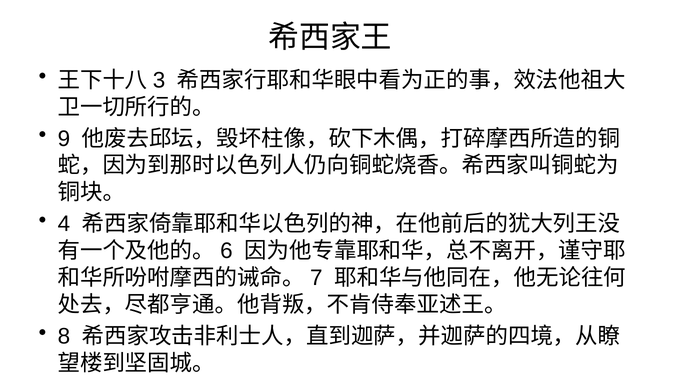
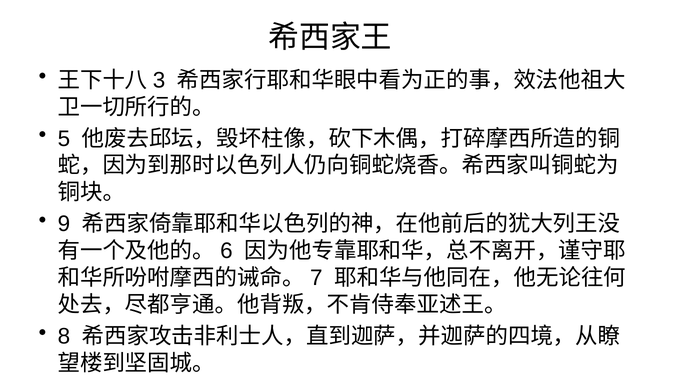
9: 9 -> 5 (64, 138)
4: 4 -> 9 (64, 224)
